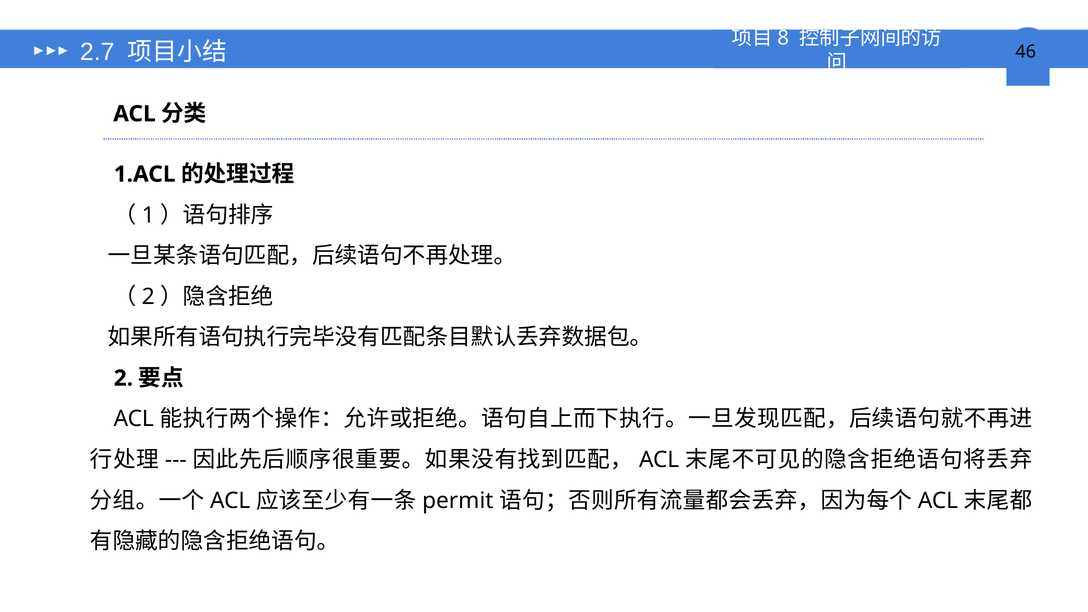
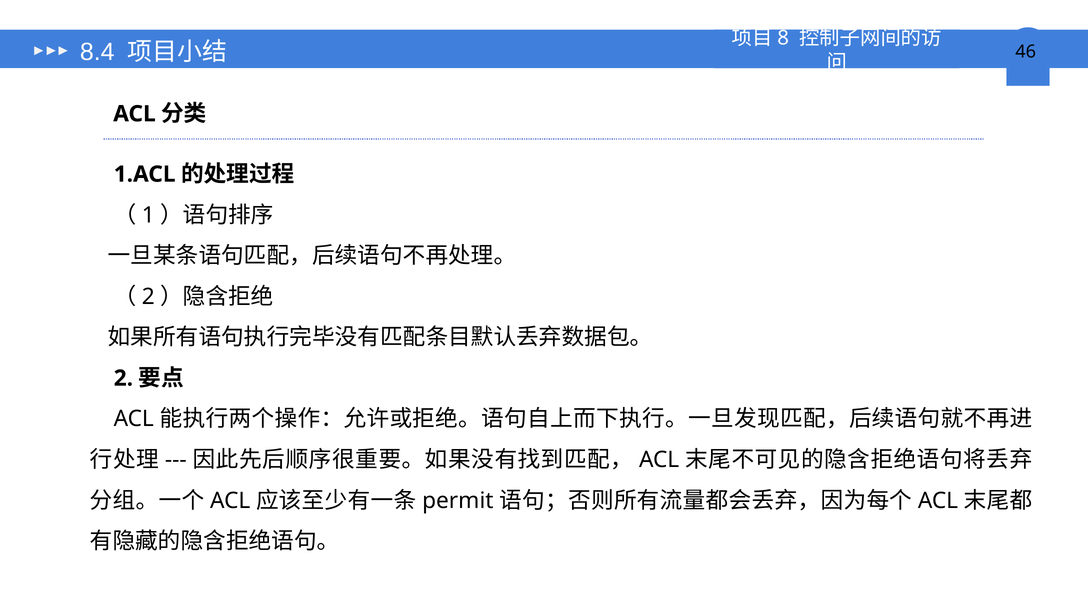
2.7: 2.7 -> 8.4 (97, 52)
